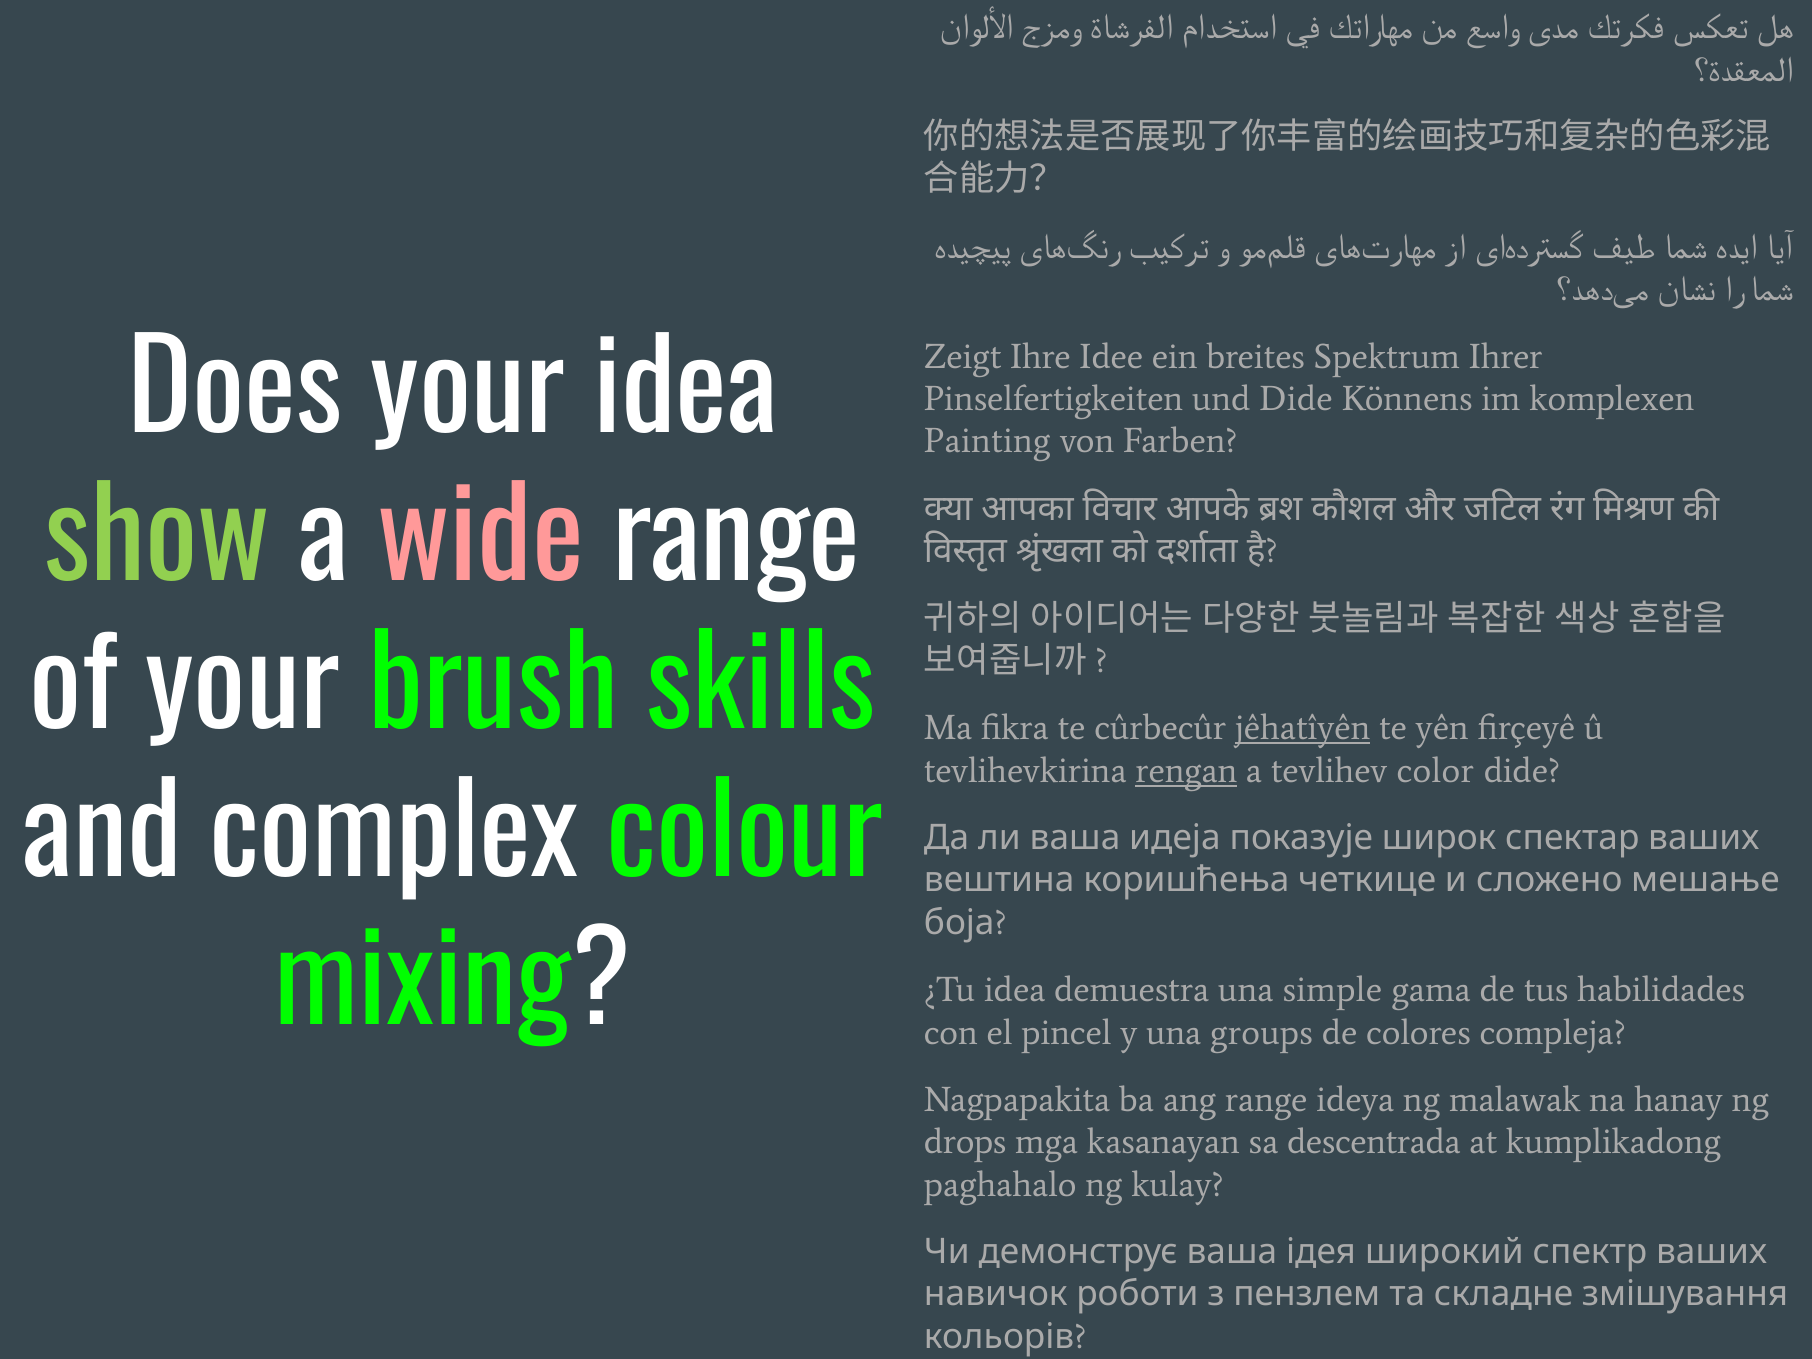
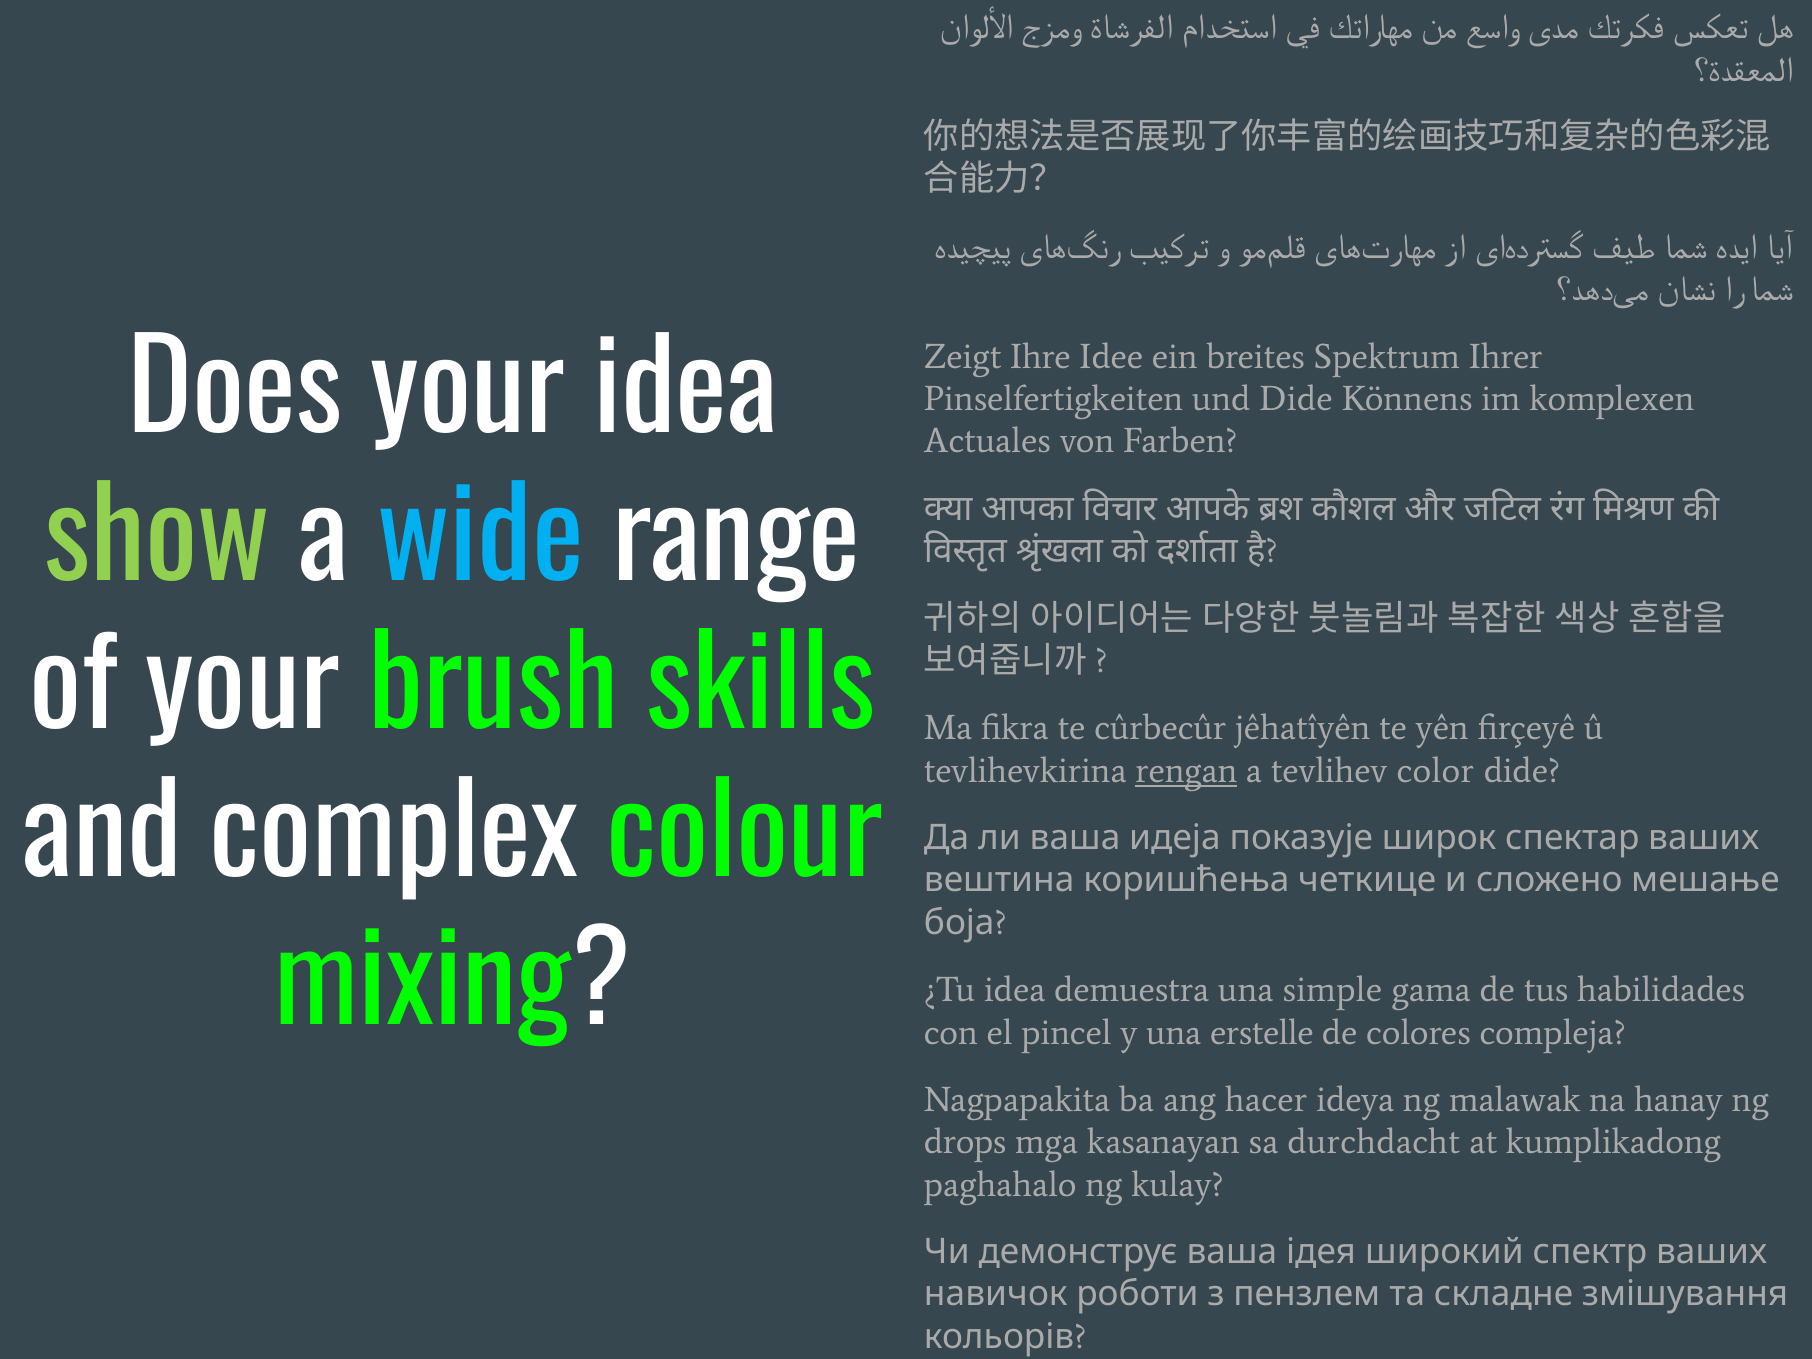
Painting: Painting -> Actuales (987, 441)
wide colour: pink -> light blue (481, 540)
jêhatîyên underline: present -> none (1303, 728)
groups: groups -> erstelle (1262, 1032)
ang range: range -> hacer (1266, 1100)
descentrada: descentrada -> durchdacht (1374, 1142)
